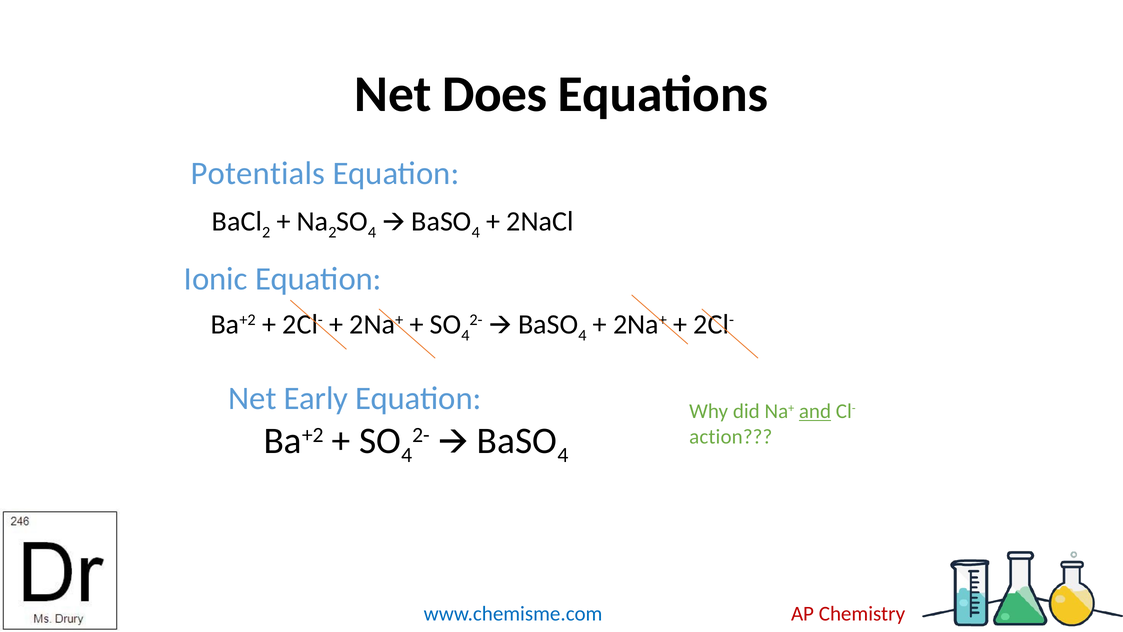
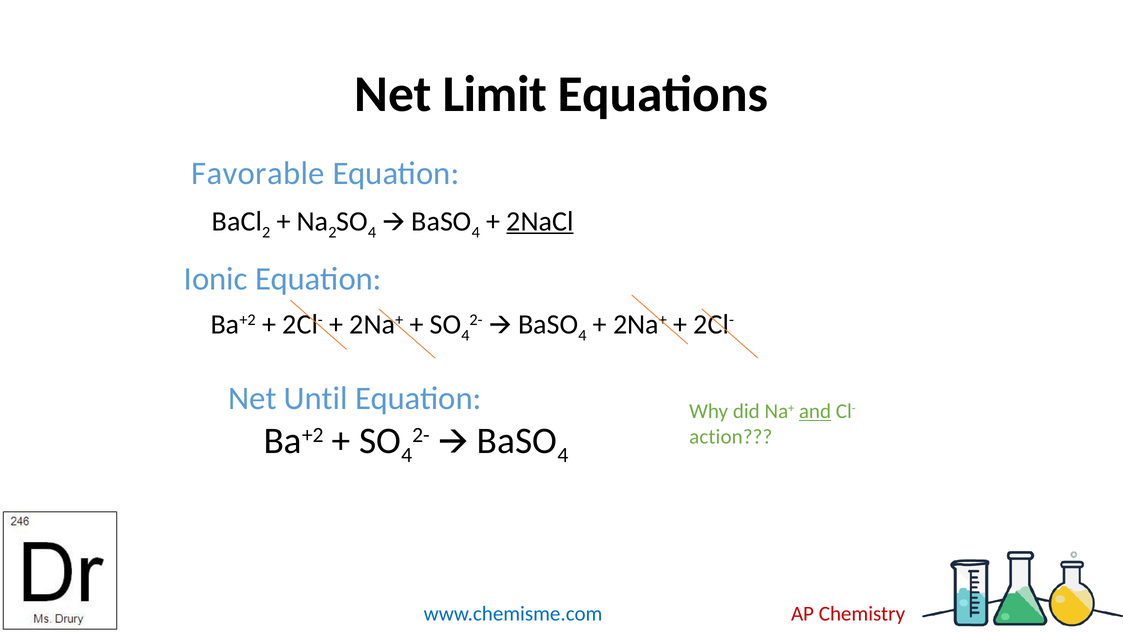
Does: Does -> Limit (495, 94)
Potentials: Potentials -> Favorable (258, 173)
2NaCl underline: none -> present (540, 221)
Early: Early -> Until (316, 398)
